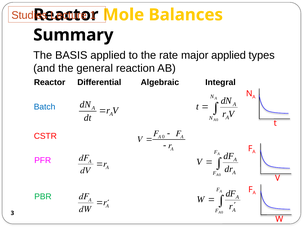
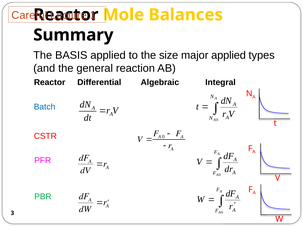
Studies: Studies -> Careful (29, 15)
rate: rate -> size (169, 55)
